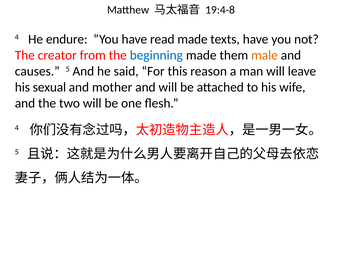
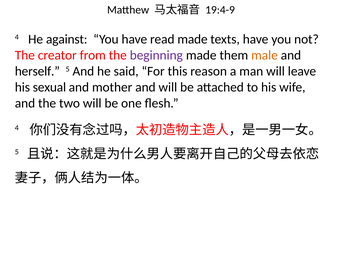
19:4-8: 19:4-8 -> 19:4-9 (220, 10)
endure: endure -> against (67, 39)
beginning colour: blue -> purple (156, 55)
causes: causes -> herself (37, 71)
